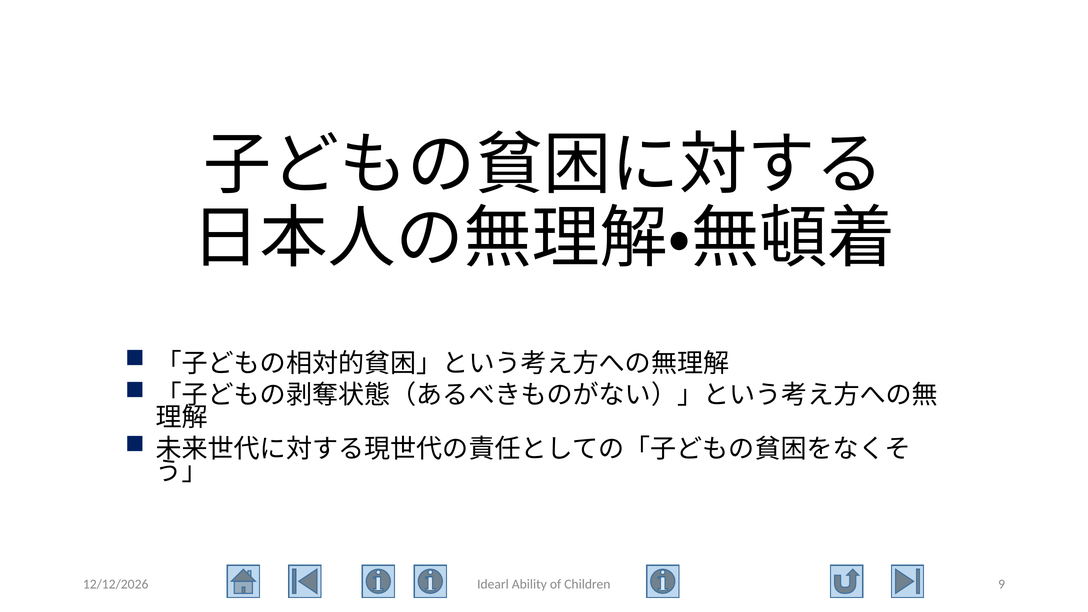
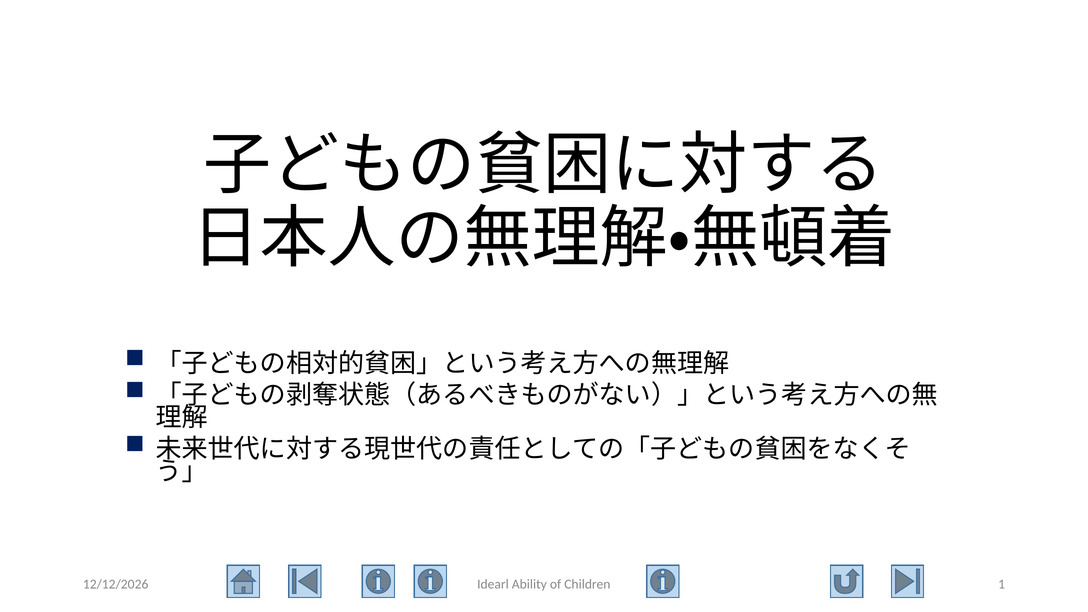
9: 9 -> 1 (1002, 584)
